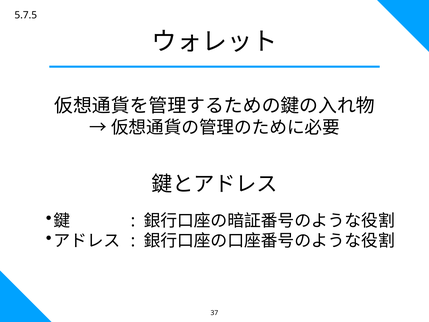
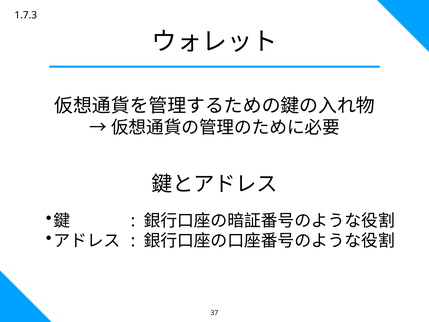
5.7.5: 5.7.5 -> 1.7.3 (26, 15)
